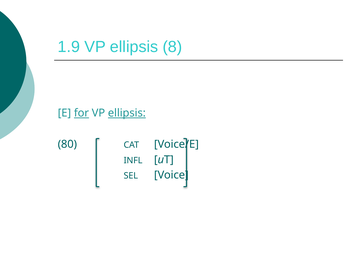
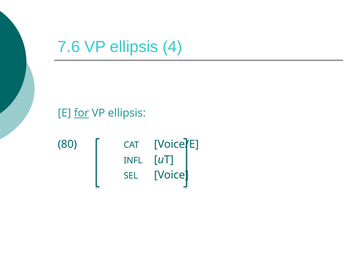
1.9: 1.9 -> 7.6 (69, 47)
8: 8 -> 4 (172, 47)
ellipsis underline: present -> none (127, 113)
